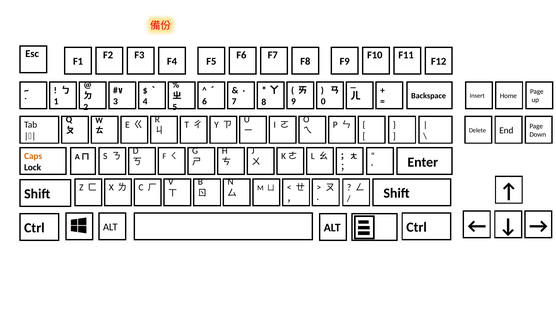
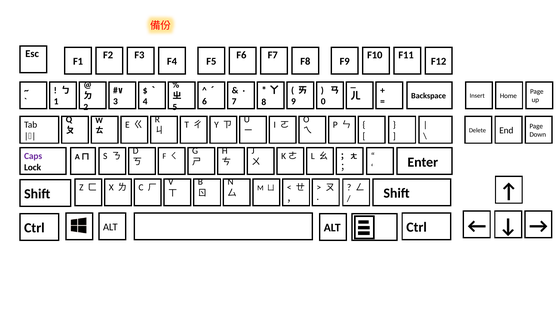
Caps colour: orange -> purple (33, 156)
